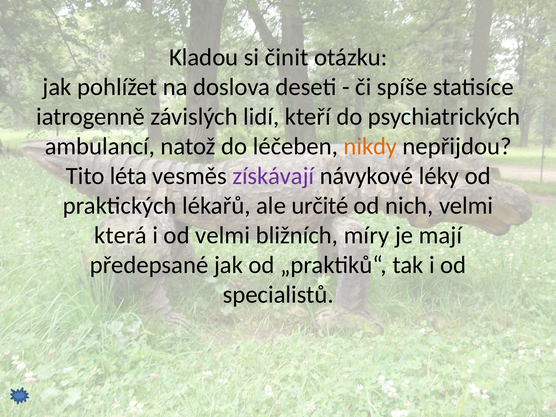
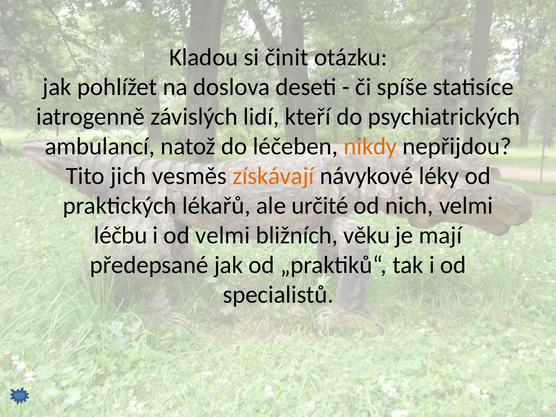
léta: léta -> jich (128, 176)
získávají colour: purple -> orange (273, 176)
která: která -> léčbu (121, 235)
míry: míry -> věku (367, 235)
